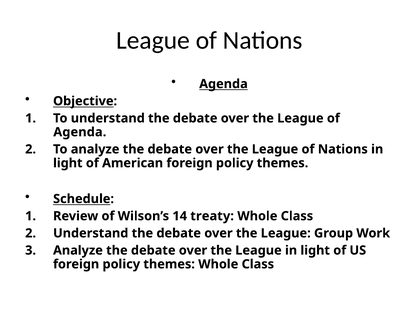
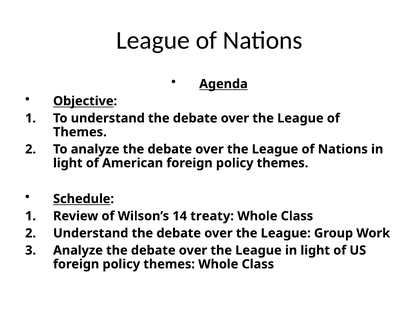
Agenda: Agenda -> Themes (80, 132)
